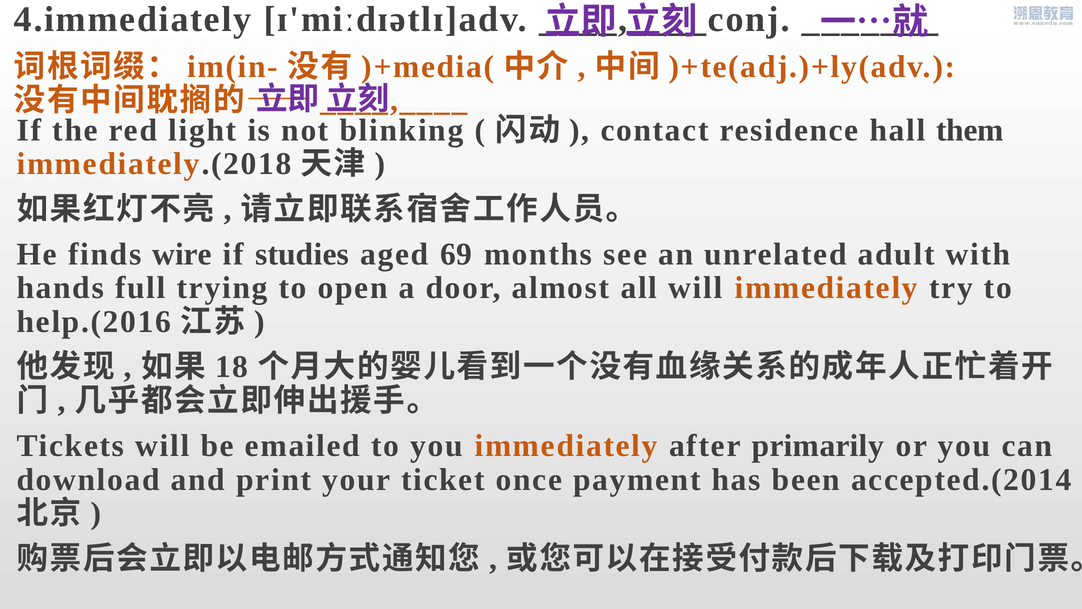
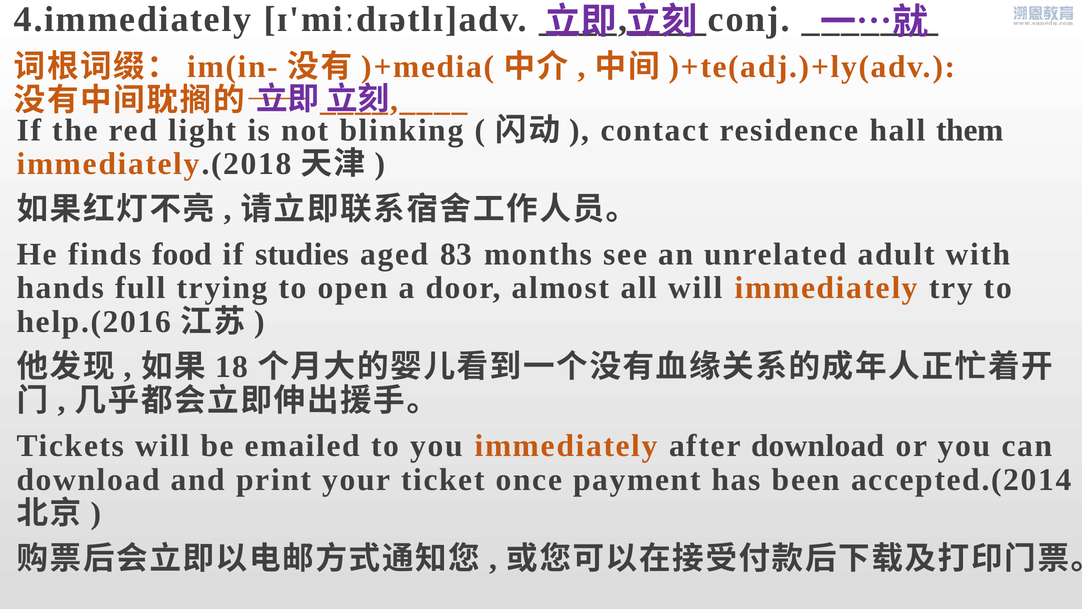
wire: wire -> food (182, 254)
69: 69 -> 83 (456, 254)
after primarily: primarily -> download (818, 446)
